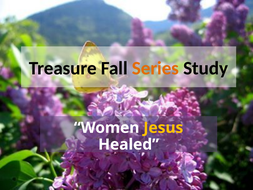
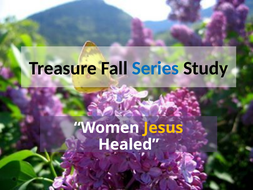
Series colour: orange -> blue (155, 68)
